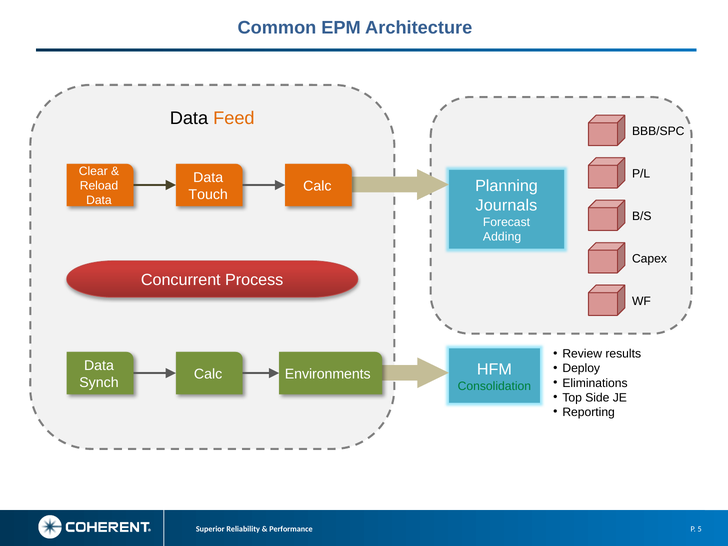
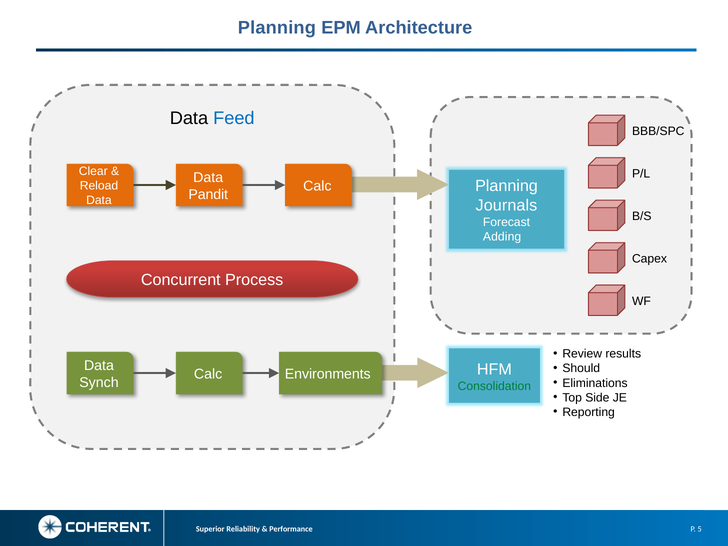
Common: Common -> Planning (277, 28)
Feed colour: orange -> blue (234, 118)
Touch: Touch -> Pandit (208, 194)
Deploy: Deploy -> Should (581, 368)
